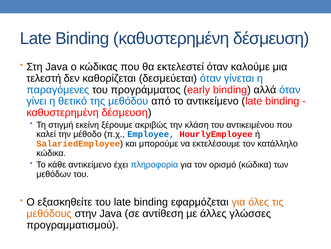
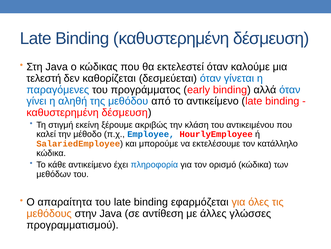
θετικό: θετικό -> αληθή (73, 101)
εξασκηθείτε: εξασκηθείτε -> απαραίτητα (65, 202)
